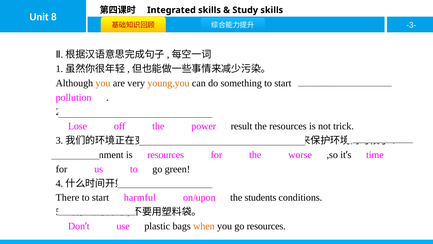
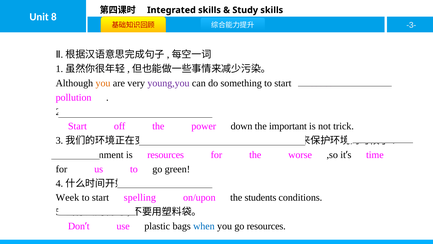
young,you colour: orange -> purple (168, 83)
Lose: Lose -> Start (77, 126)
result: result -> down (242, 126)
the resources: resources -> important (288, 126)
There: There -> Week (67, 197)
harmful: harmful -> spelling (140, 197)
when colour: orange -> blue (204, 226)
